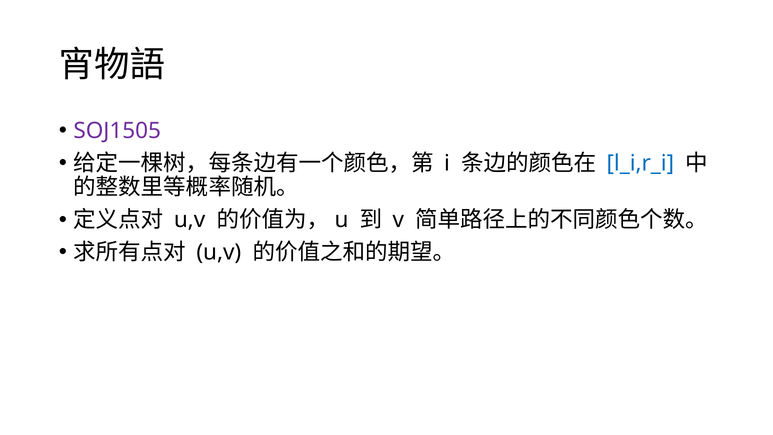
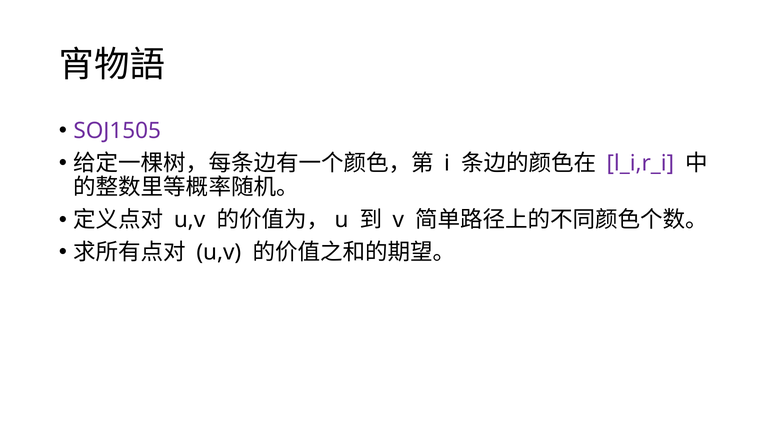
l_i,r_i colour: blue -> purple (640, 163)
